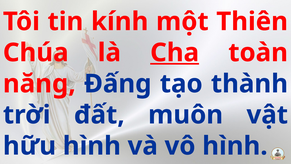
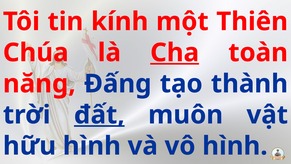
đất underline: none -> present (99, 115)
